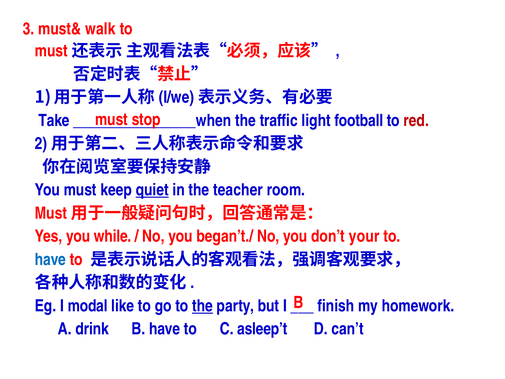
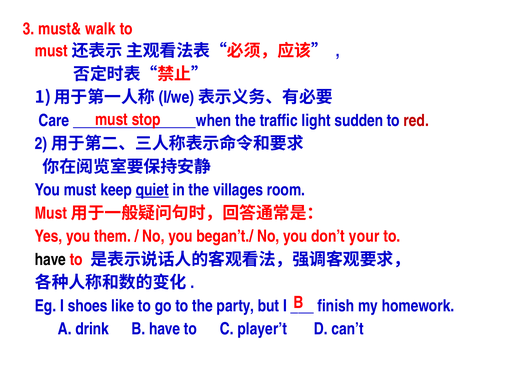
Take: Take -> Care (54, 120)
football: football -> sudden (359, 120)
teacher: teacher -> villages (238, 190)
while: while -> them (113, 236)
have colour: blue -> black (50, 259)
modal: modal -> shoes (88, 306)
the underline: present -> none (202, 306)
asleep’t: asleep’t -> player’t (262, 329)
